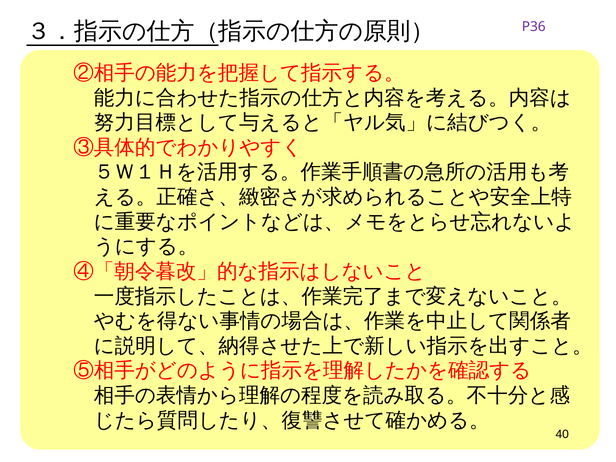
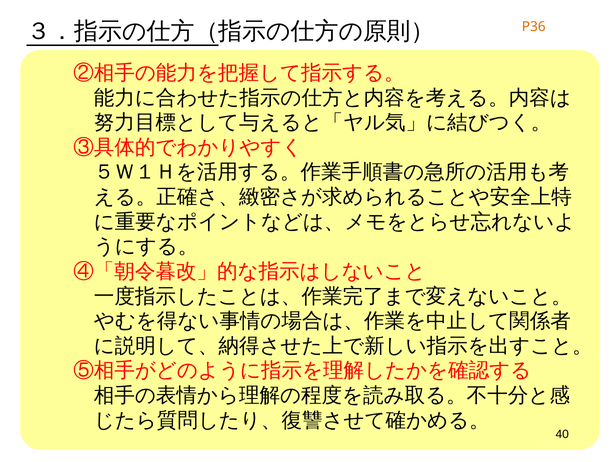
P36 colour: purple -> orange (534, 27)
